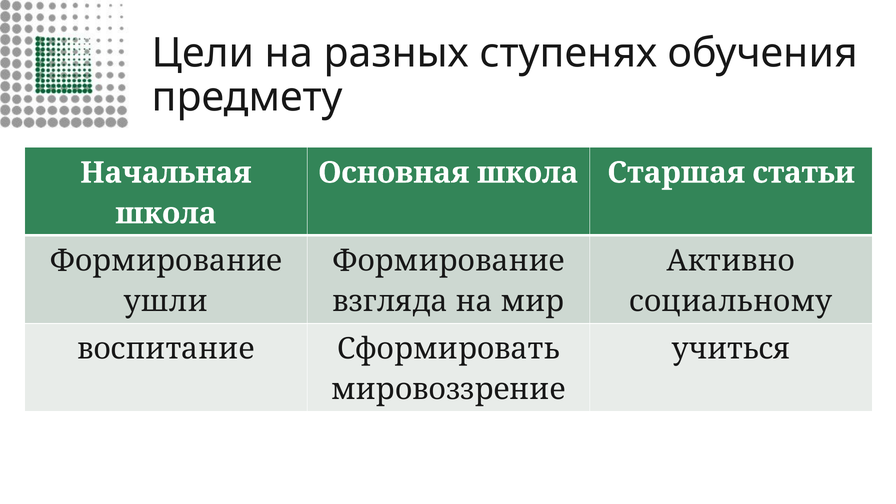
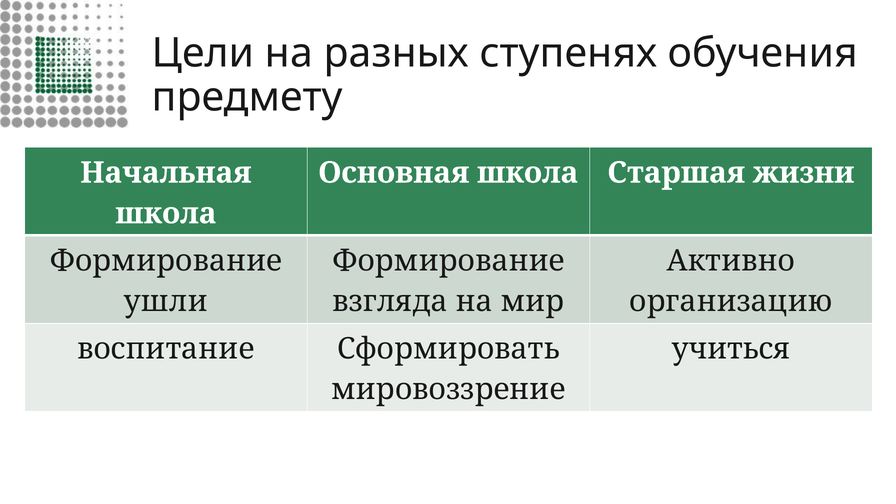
статьи: статьи -> жизни (804, 173)
социальному: социальному -> организацию (731, 302)
